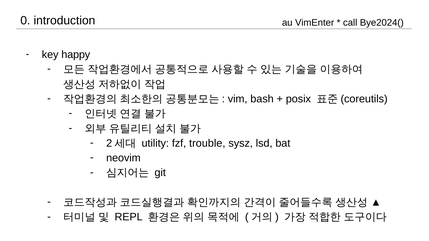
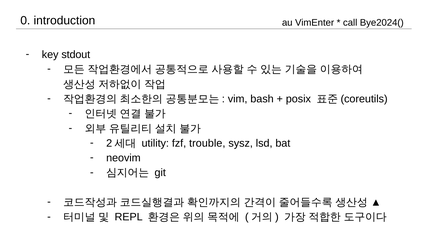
happy: happy -> stdout (76, 55)
